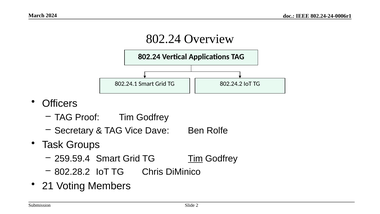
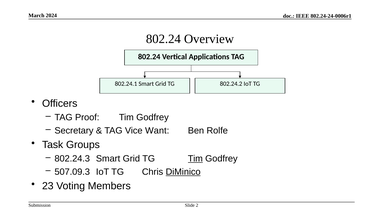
Dave: Dave -> Want (157, 130)
259.59.4: 259.59.4 -> 802.24.3 (72, 158)
802.28.2: 802.28.2 -> 507.09.3 (72, 172)
DiMinico underline: none -> present (183, 172)
21: 21 -> 23 (48, 186)
